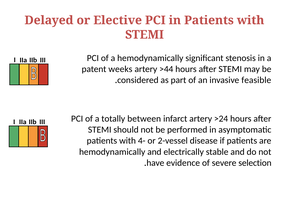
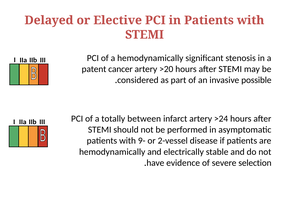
weeks: weeks -> cancer (120, 69)
>44: >44 -> >20 (166, 69)
feasible: feasible -> possible (256, 80)
4-: 4- -> 9- (142, 141)
